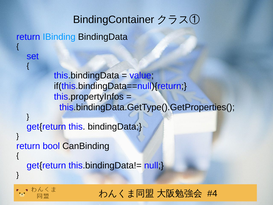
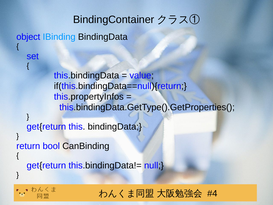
return: return -> object (28, 37)
